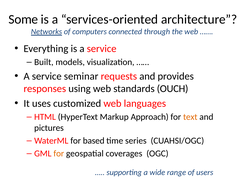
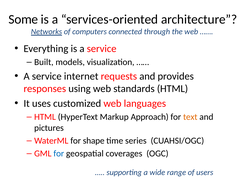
seminar: seminar -> internet (81, 76)
standards OUCH: OUCH -> HTML (173, 88)
based: based -> shape (94, 140)
for colour: orange -> blue (59, 153)
